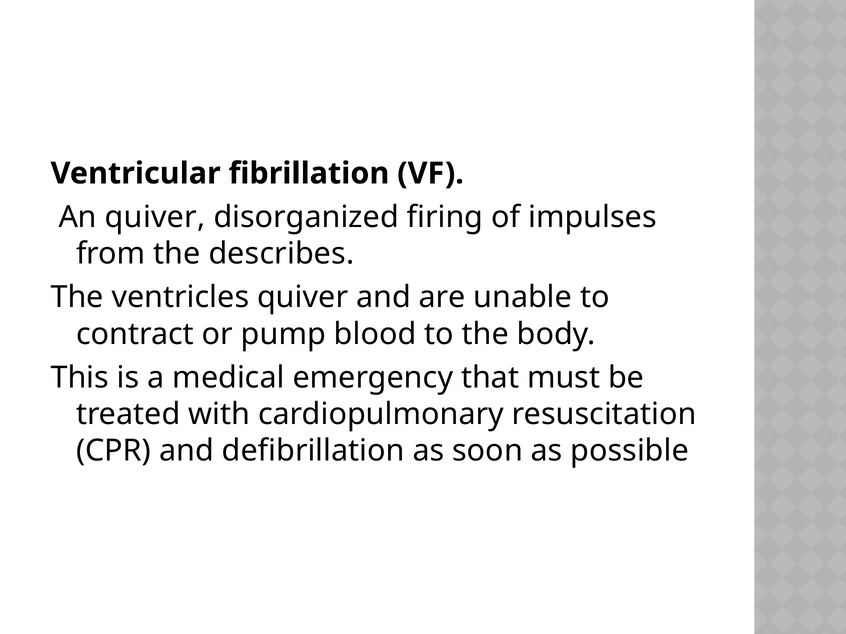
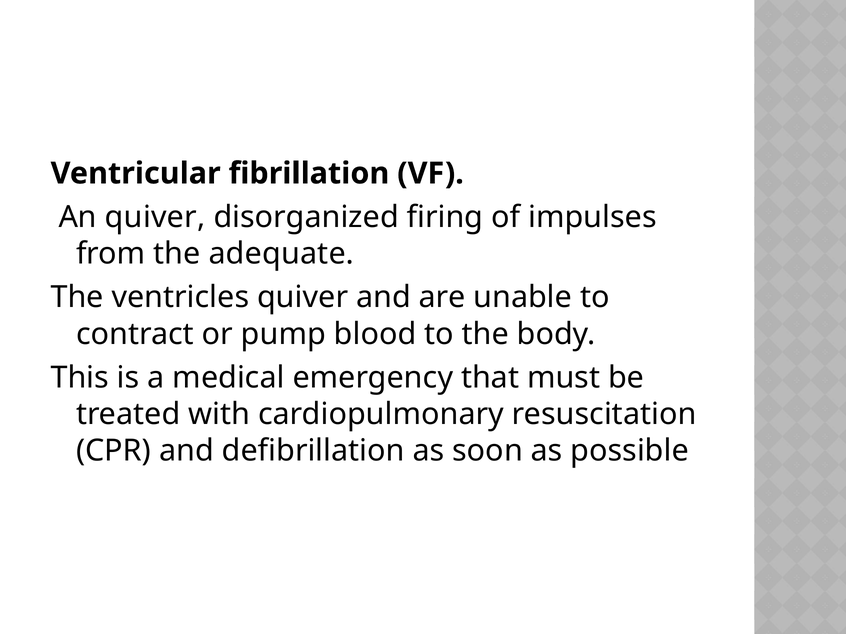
describes: describes -> adequate (281, 254)
